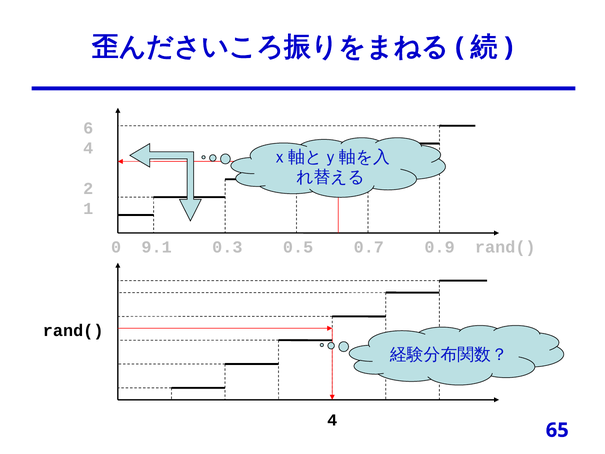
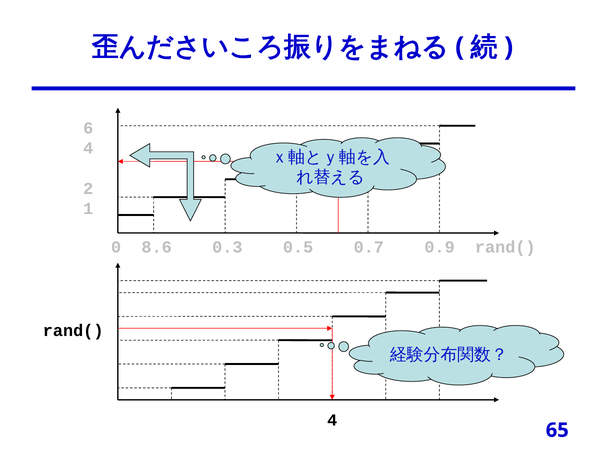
9.1: 9.1 -> 8.6 (157, 247)
